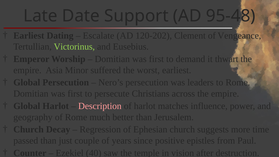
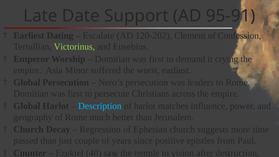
95-48: 95-48 -> 95-91 (231, 16)
Vengeance: Vengeance -> Confession (239, 36)
thwart: thwart -> crying (227, 59)
Description colour: pink -> light blue (100, 106)
